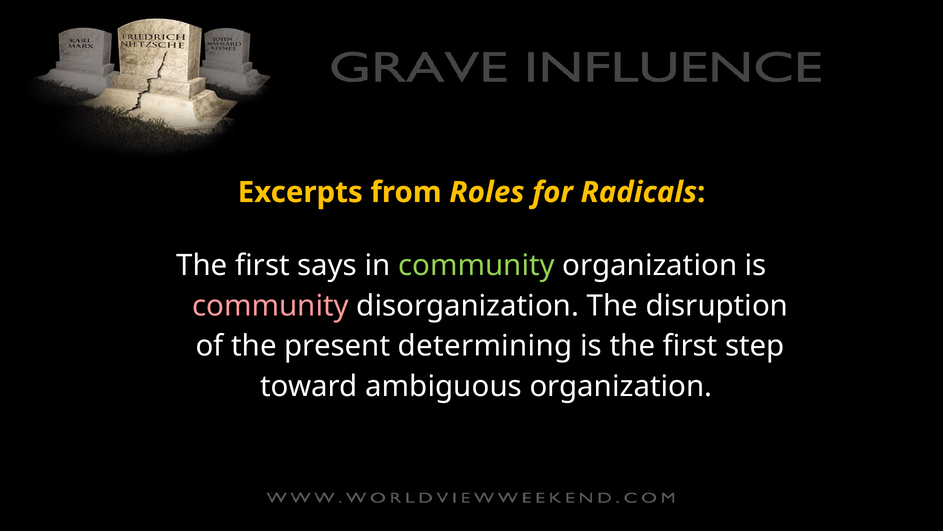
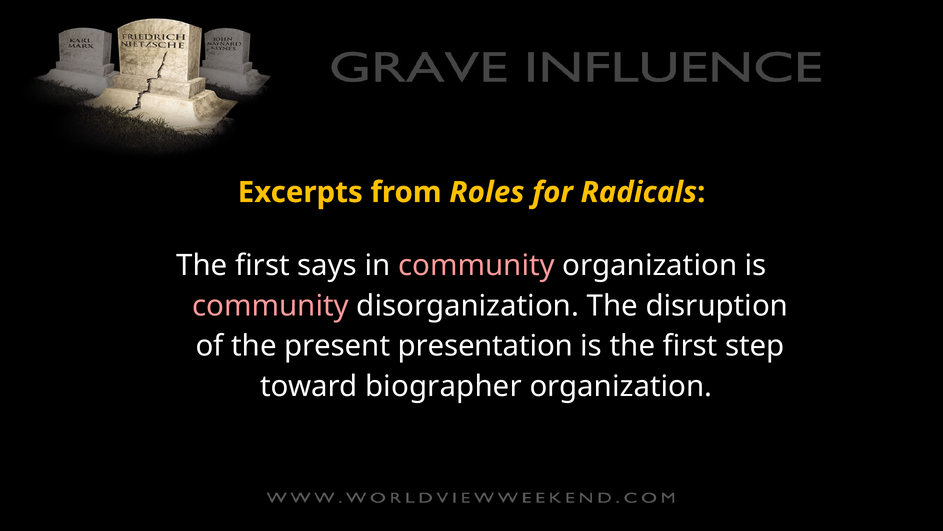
community colour: light green -> pink (476, 265)
determining: determining -> presentation (485, 346)
ambiguous: ambiguous -> biographer (443, 386)
